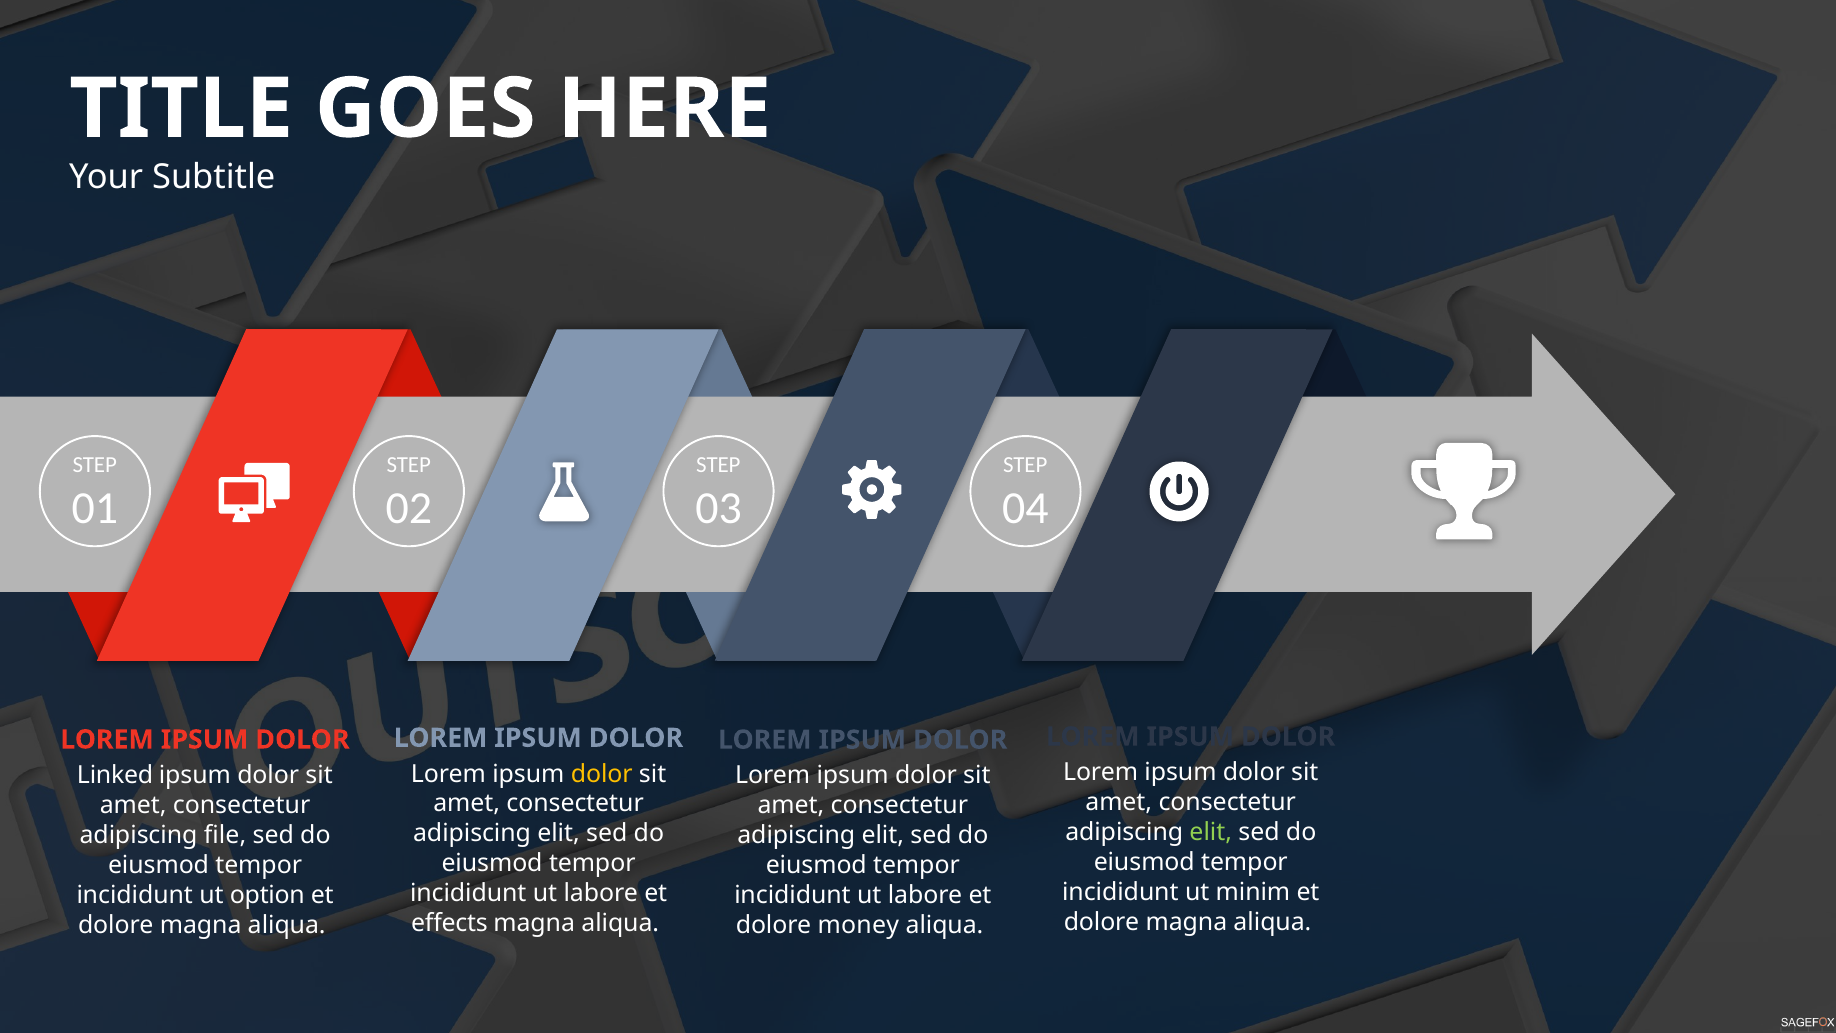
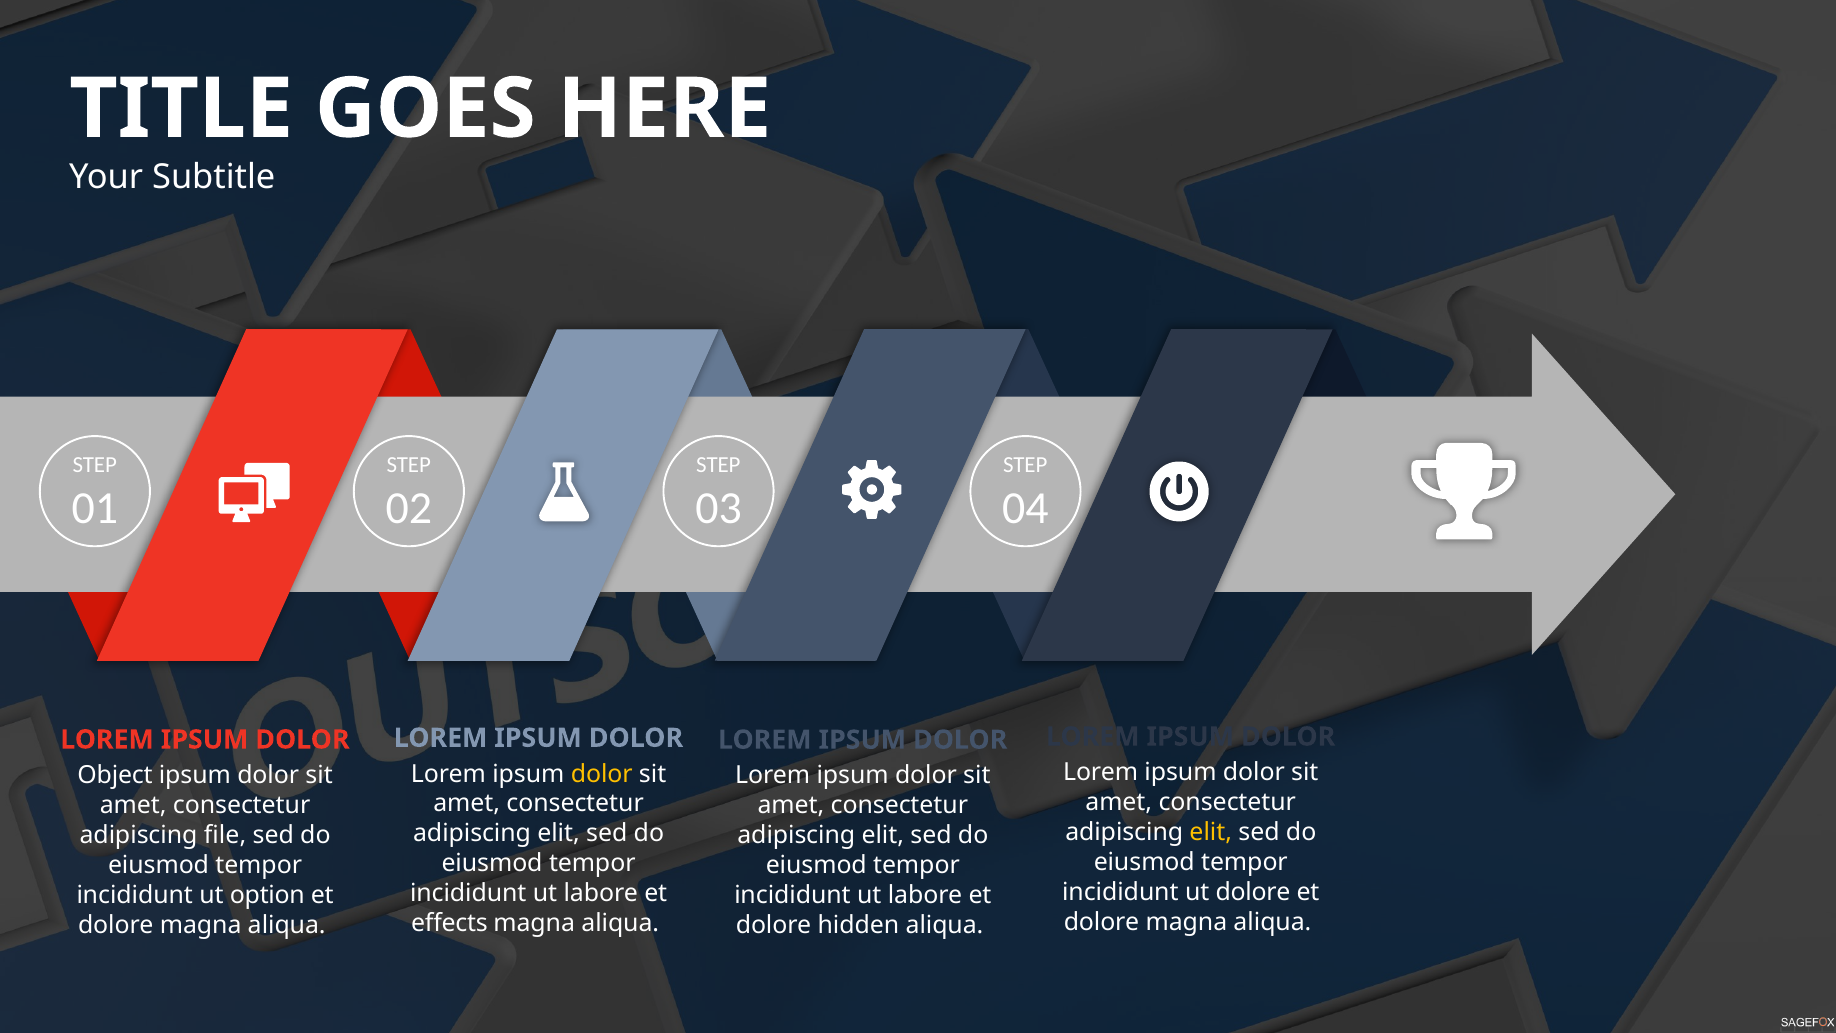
Linked: Linked -> Object (115, 775)
elit colour: light green -> yellow (1211, 832)
ut minim: minim -> dolore (1253, 892)
money: money -> hidden (858, 925)
